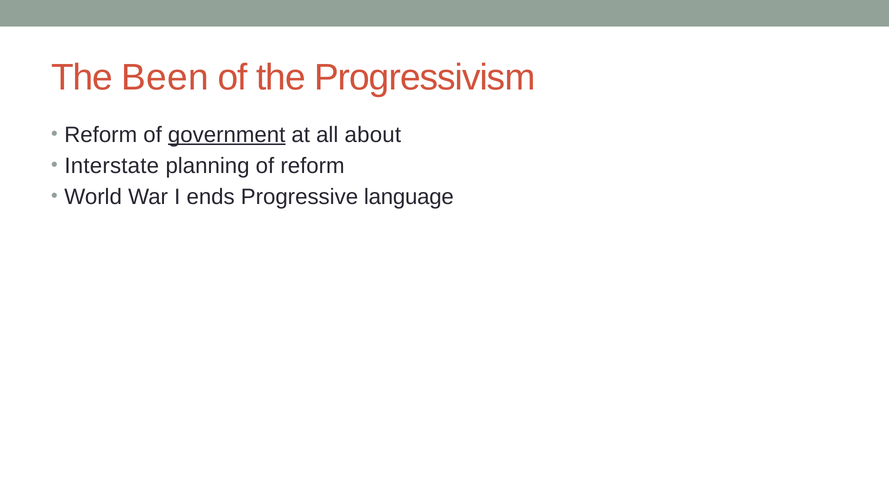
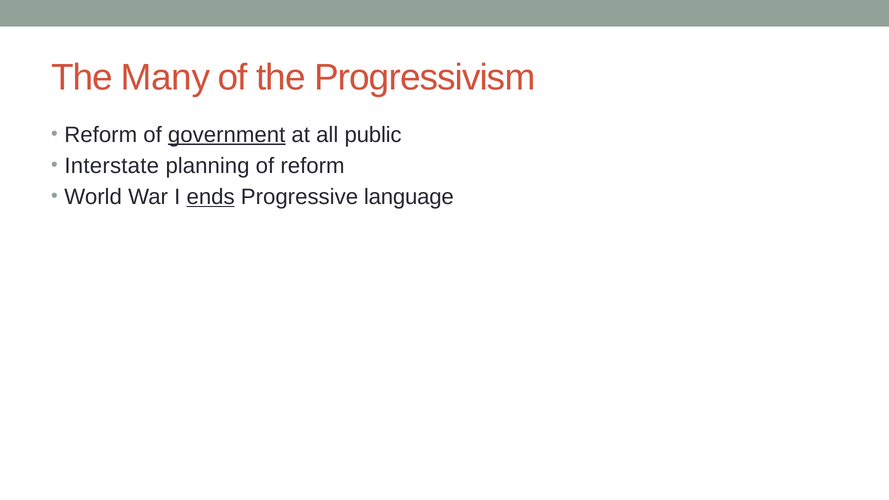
Been: Been -> Many (166, 78)
about: about -> public (373, 135)
ends underline: none -> present (211, 197)
